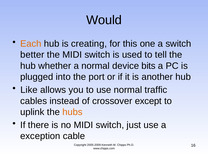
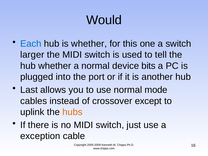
Each colour: orange -> blue (31, 44)
is creating: creating -> whether (89, 44)
better: better -> larger (32, 55)
Like: Like -> Last (29, 90)
traffic: traffic -> mode (156, 90)
